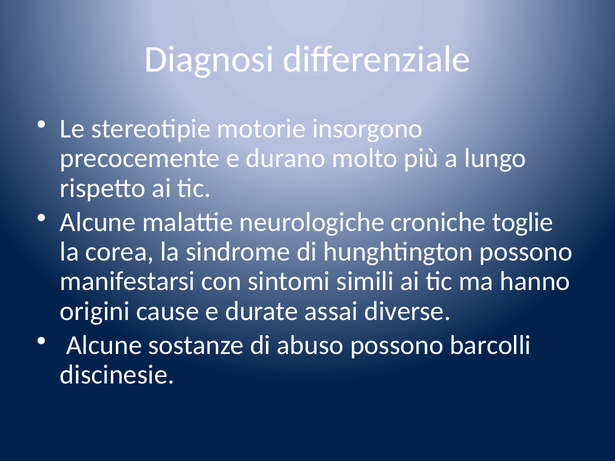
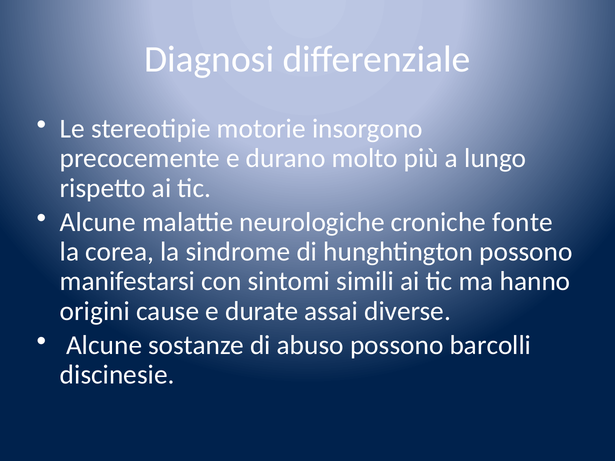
toglie: toglie -> fonte (523, 223)
